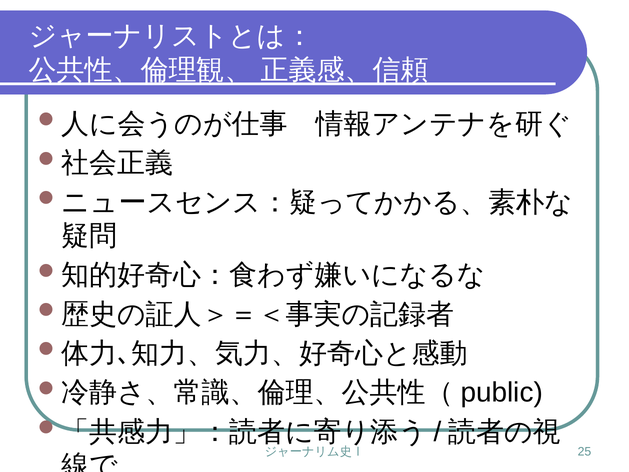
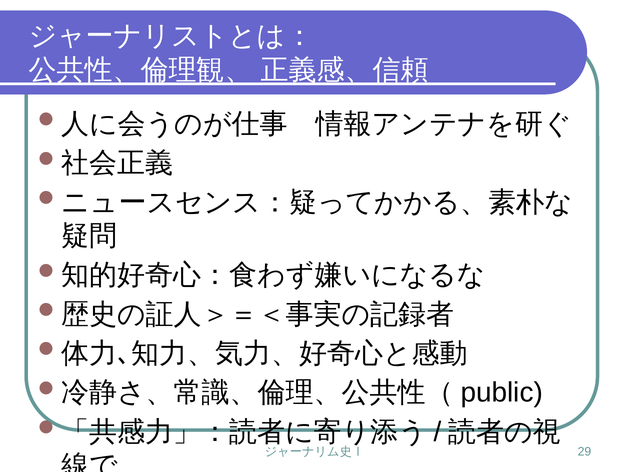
25: 25 -> 29 (584, 452)
